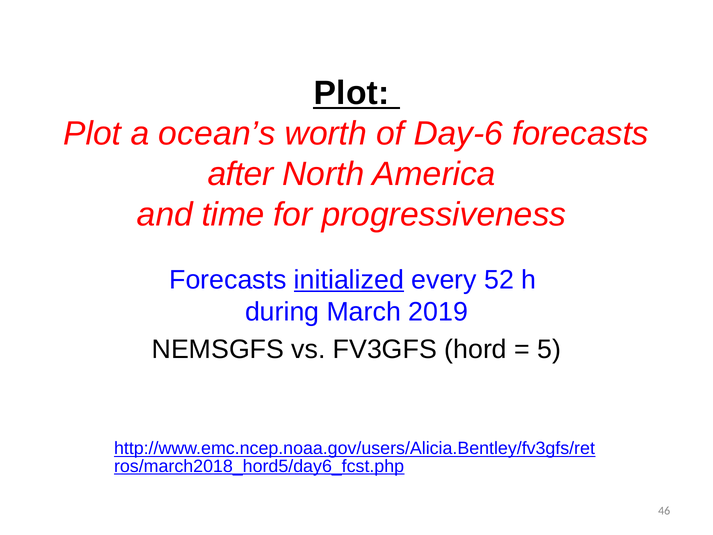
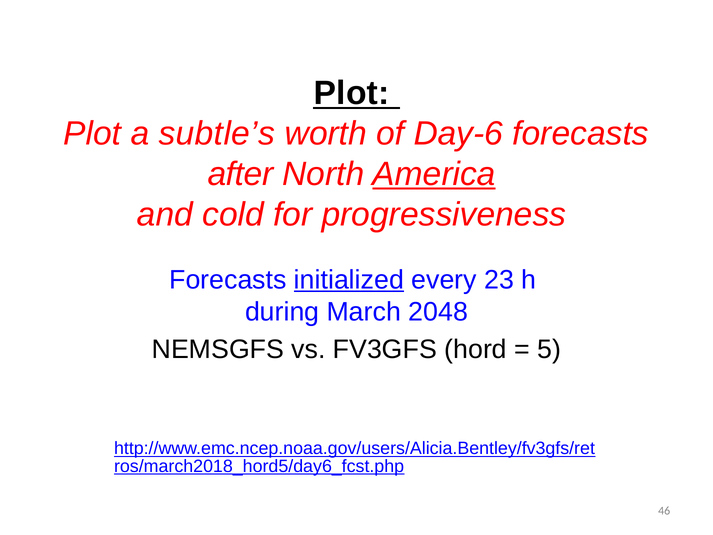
ocean’s: ocean’s -> subtle’s (217, 134)
America underline: none -> present (434, 174)
time: time -> cold (233, 214)
52: 52 -> 23 (499, 280)
2019: 2019 -> 2048 (438, 312)
